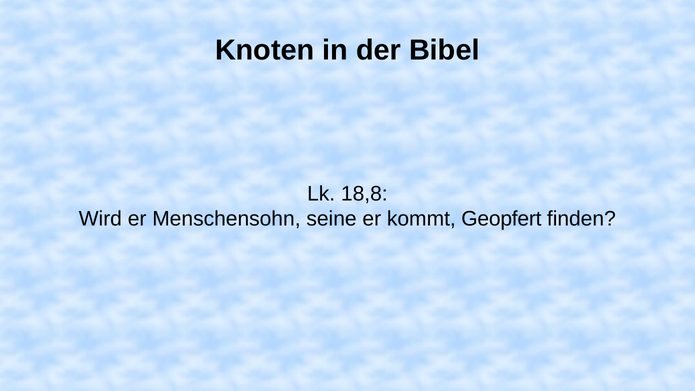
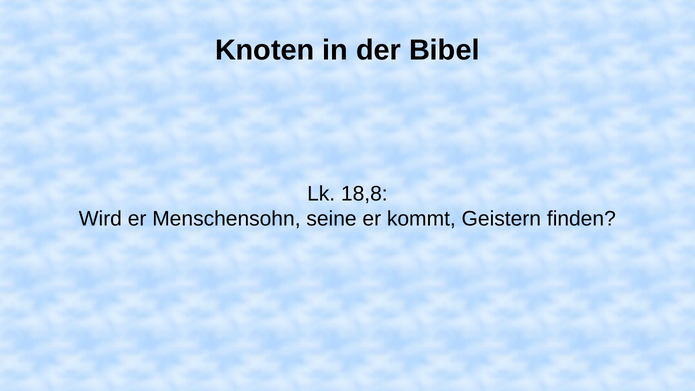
Geopfert: Geopfert -> Geistern (501, 219)
